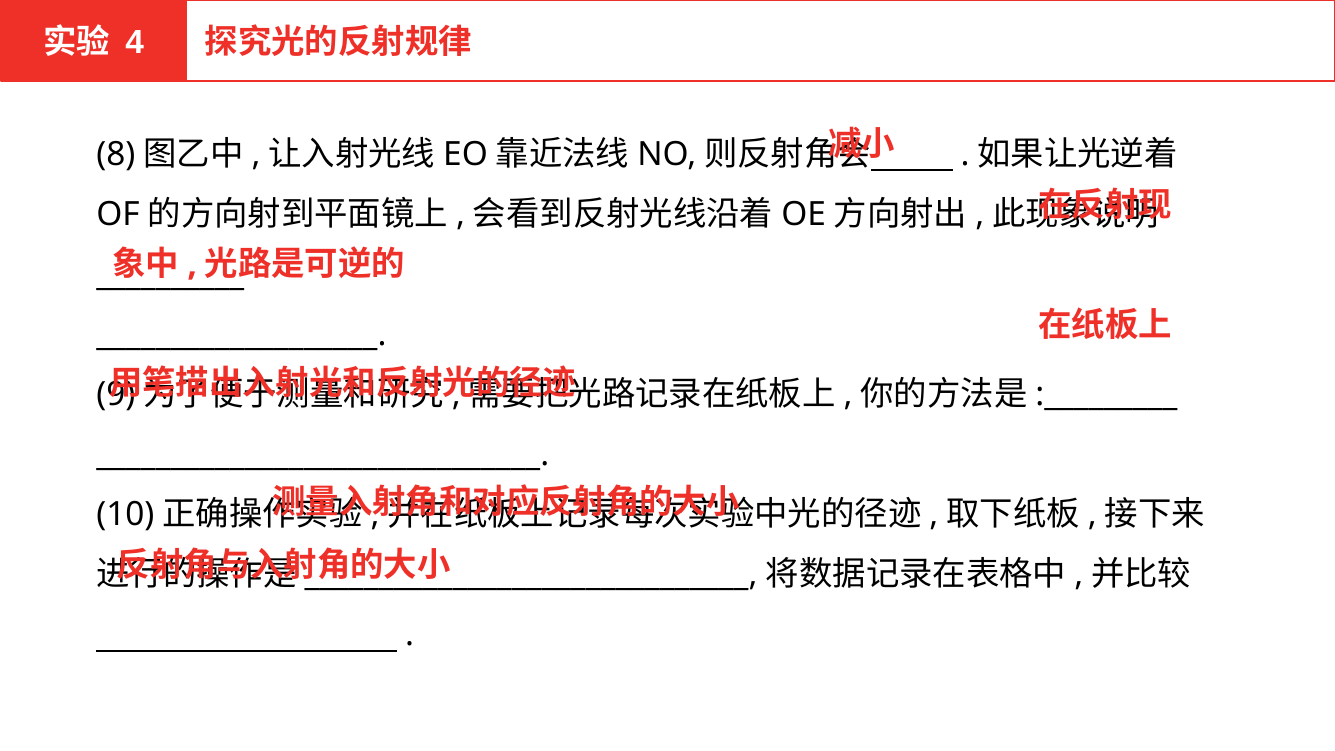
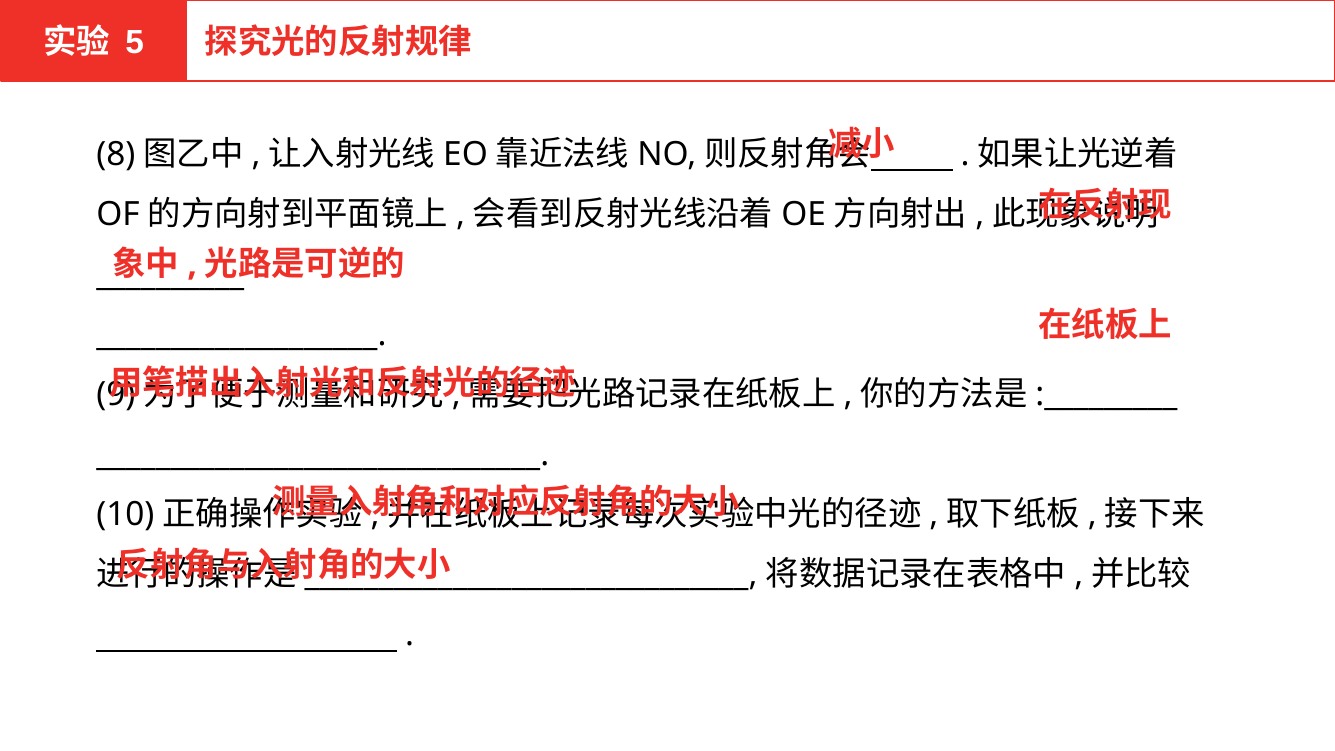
4: 4 -> 5 (135, 43)
